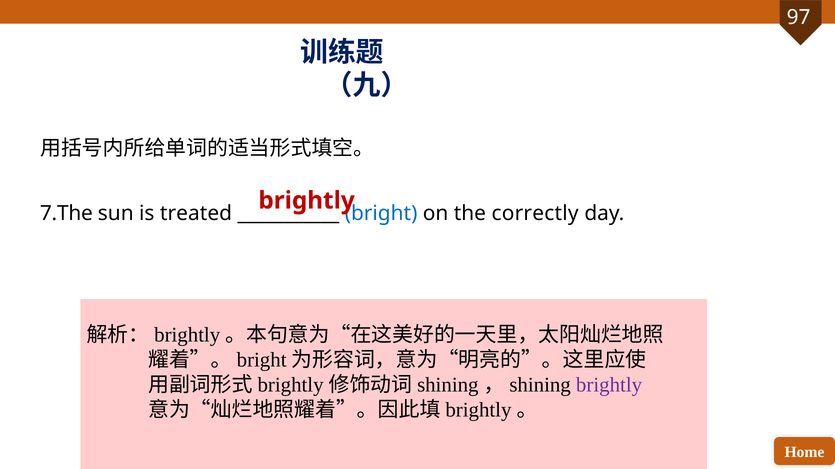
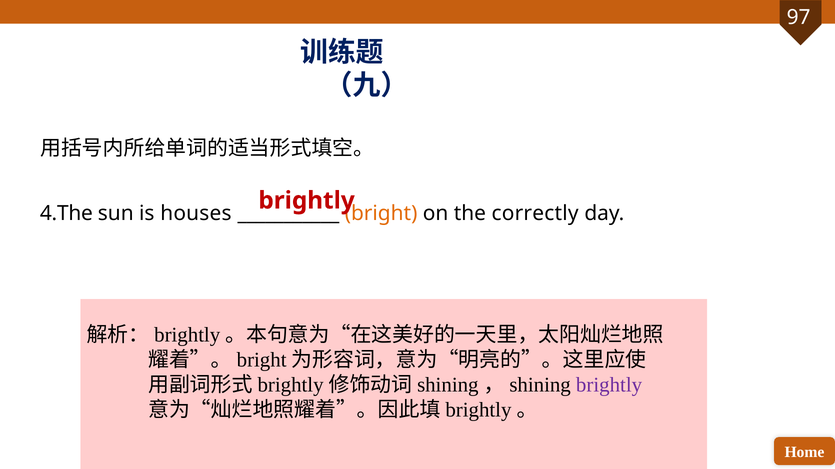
7.The: 7.The -> 4.The (66, 213)
treated: treated -> houses (196, 213)
bright colour: blue -> orange (381, 213)
